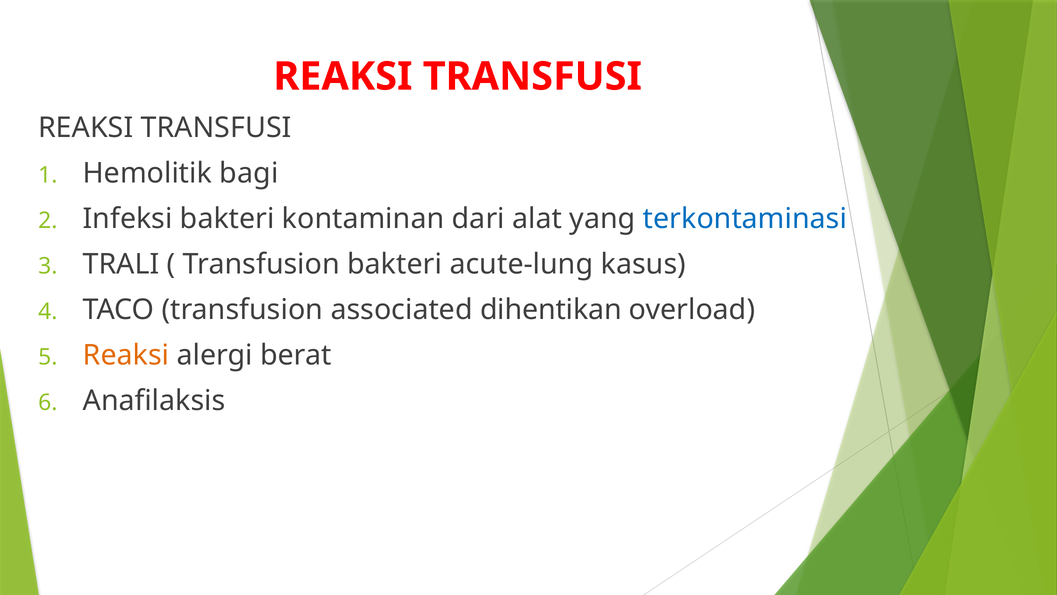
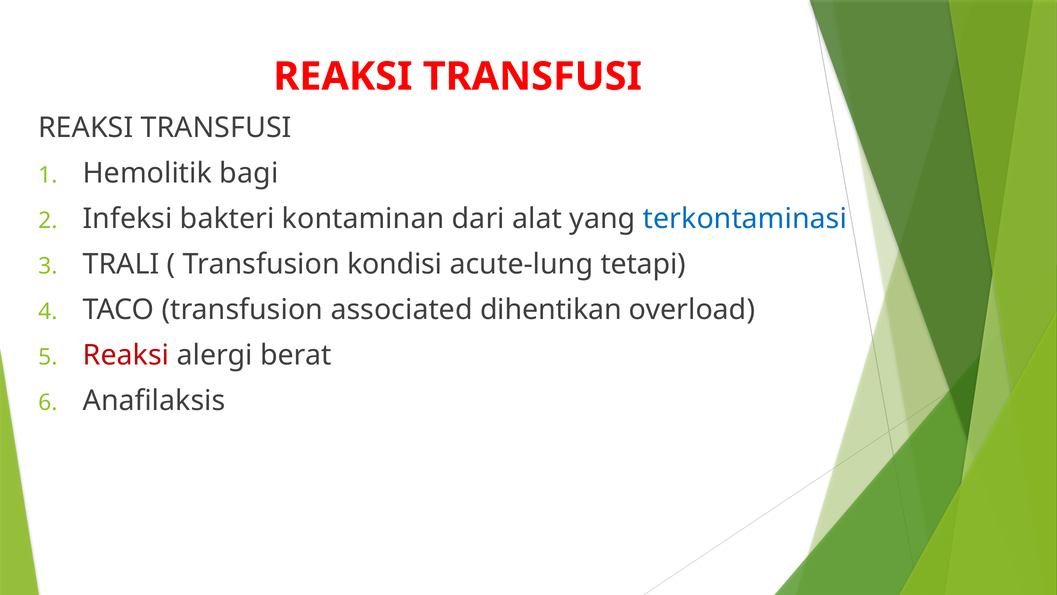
Transfusion bakteri: bakteri -> kondisi (395, 264)
kasus: kasus -> tetapi (643, 264)
Reaksi colour: orange -> red (126, 355)
